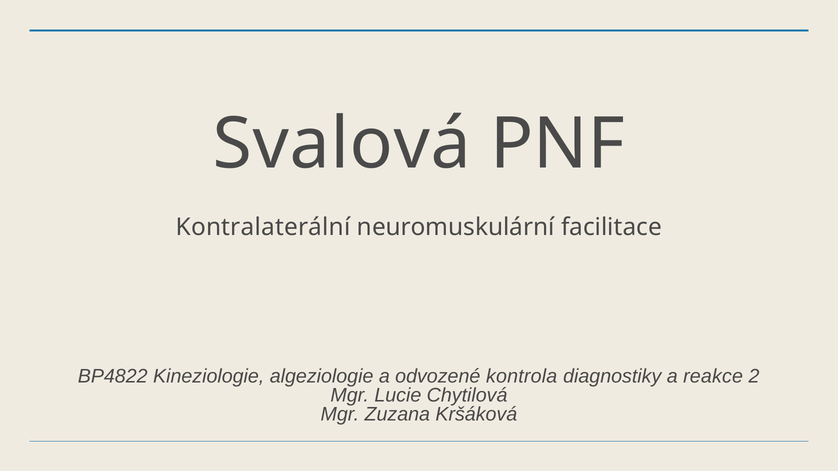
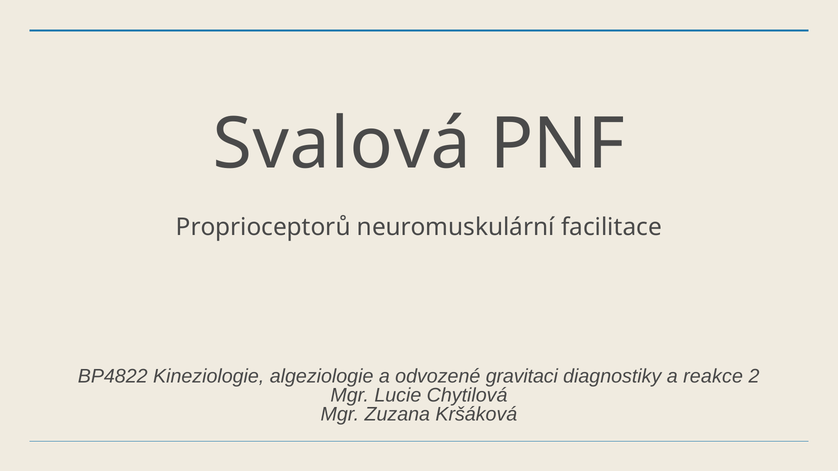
Kontralaterální: Kontralaterální -> Proprioceptorů (263, 227)
kontrola: kontrola -> gravitaci (522, 377)
